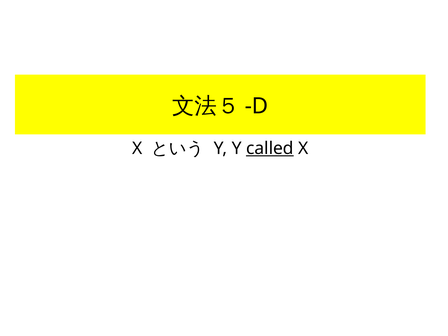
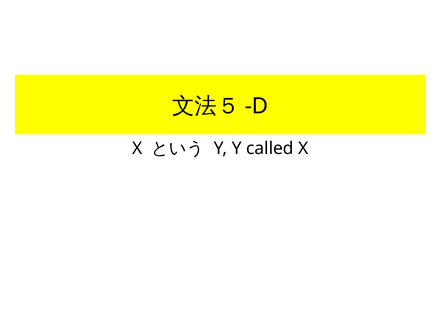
called underline: present -> none (270, 148)
